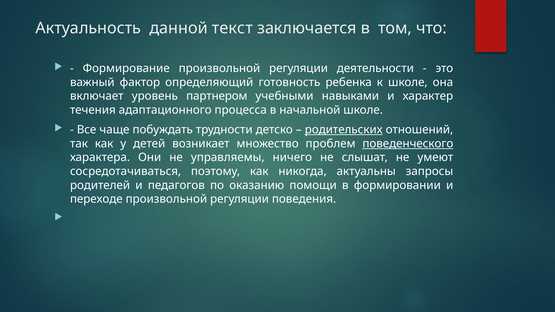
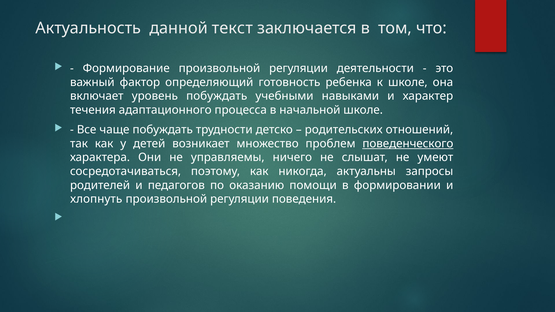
уровень партнером: партнером -> побуждать (217, 96)
родительских underline: present -> none (344, 130)
переходе: переходе -> хлопнуть (96, 199)
